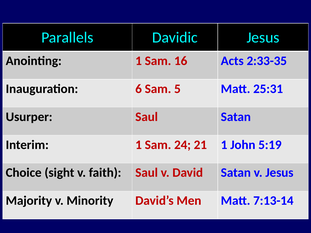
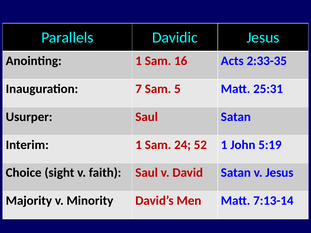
6: 6 -> 7 (139, 89)
21: 21 -> 52 (200, 145)
